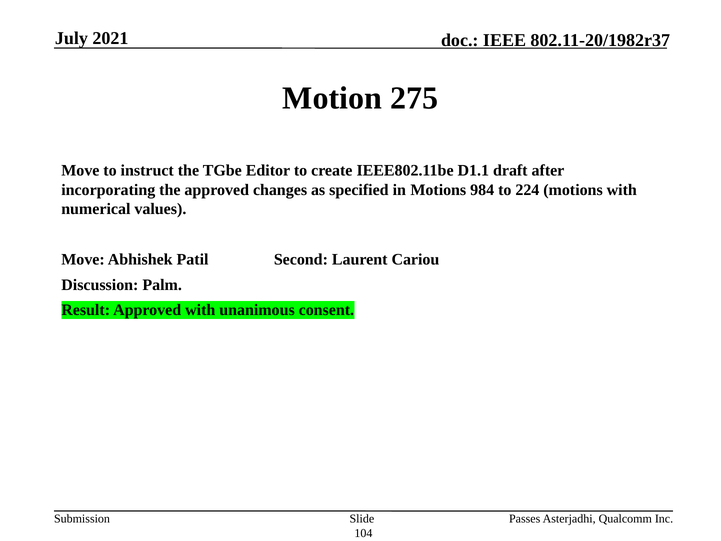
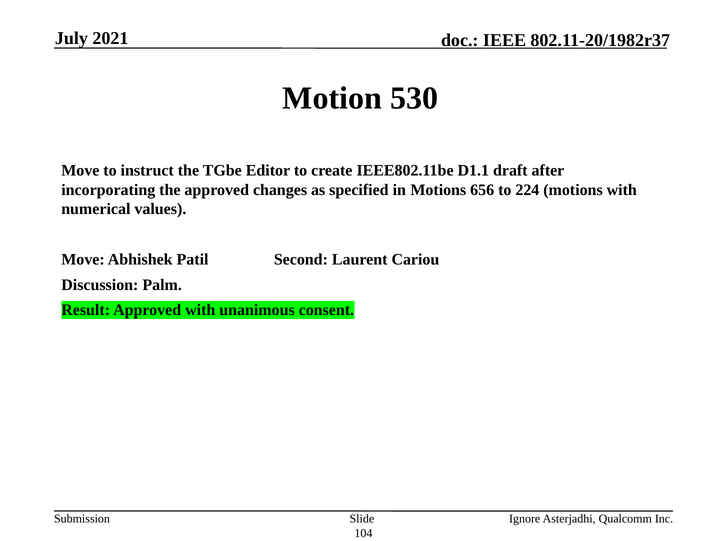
275: 275 -> 530 (414, 98)
984: 984 -> 656 (482, 190)
Passes: Passes -> Ignore (525, 519)
